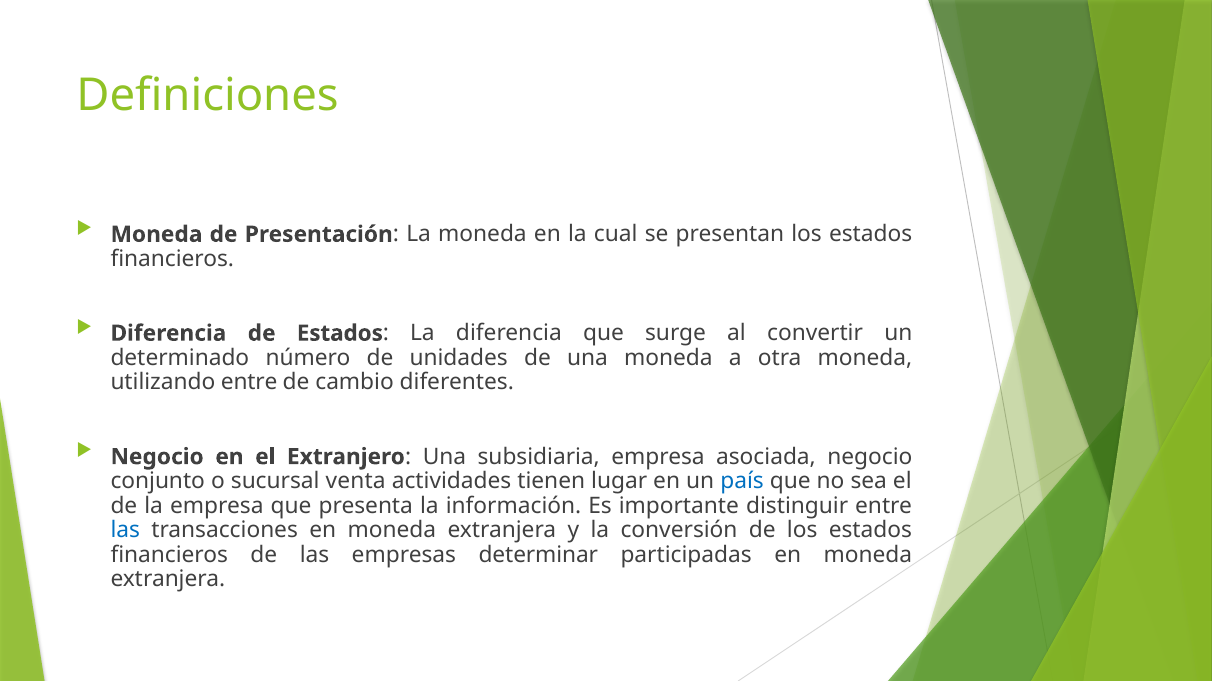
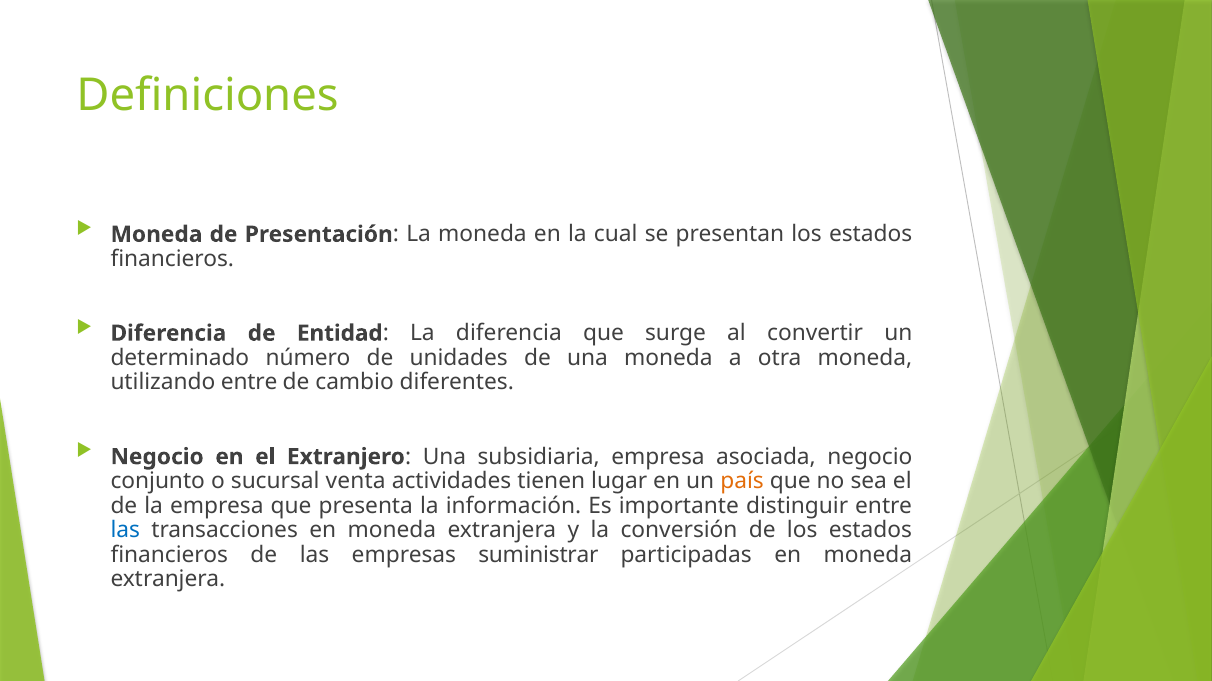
de Estados: Estados -> Entidad (340, 334)
país colour: blue -> orange (742, 482)
determinar: determinar -> suministrar (538, 555)
